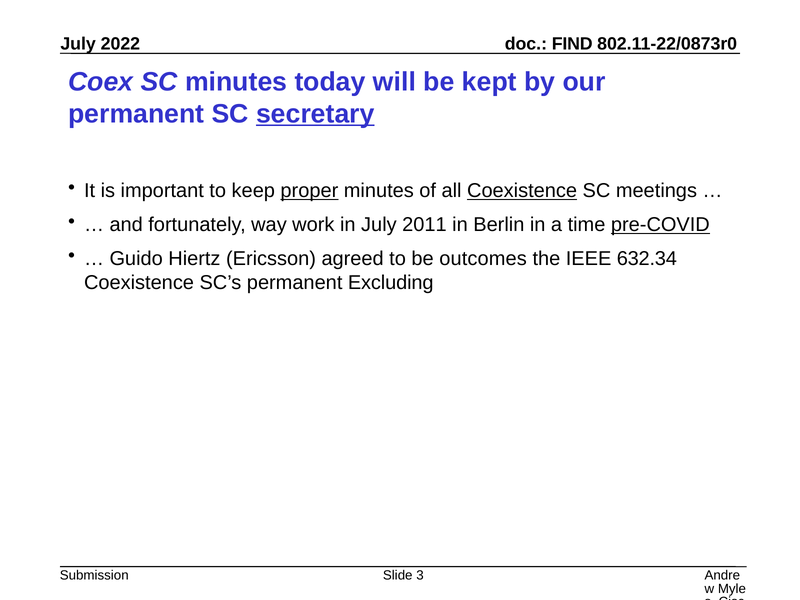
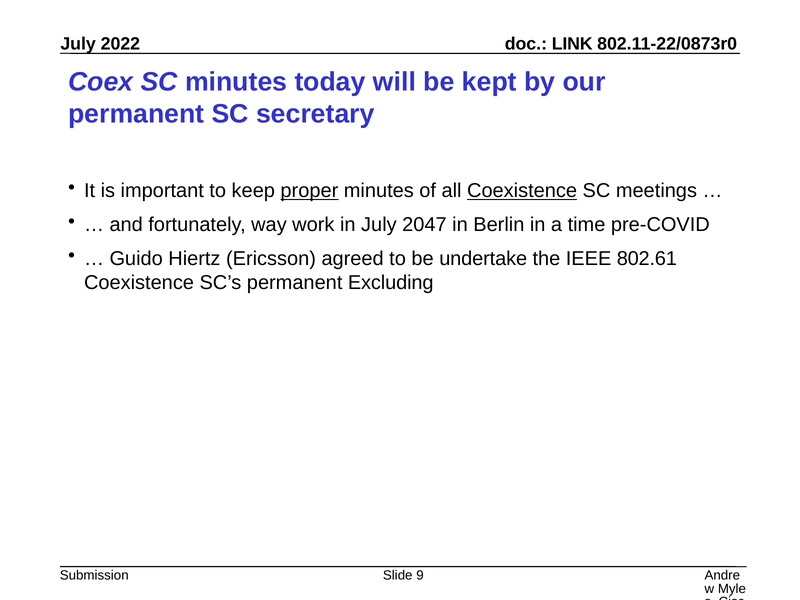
FIND: FIND -> LINK (572, 44)
secretary underline: present -> none (315, 114)
2011: 2011 -> 2047 (424, 225)
pre-COVID underline: present -> none (660, 225)
outcomes: outcomes -> undertake (483, 259)
632.34: 632.34 -> 802.61 (647, 259)
3: 3 -> 9 (420, 575)
